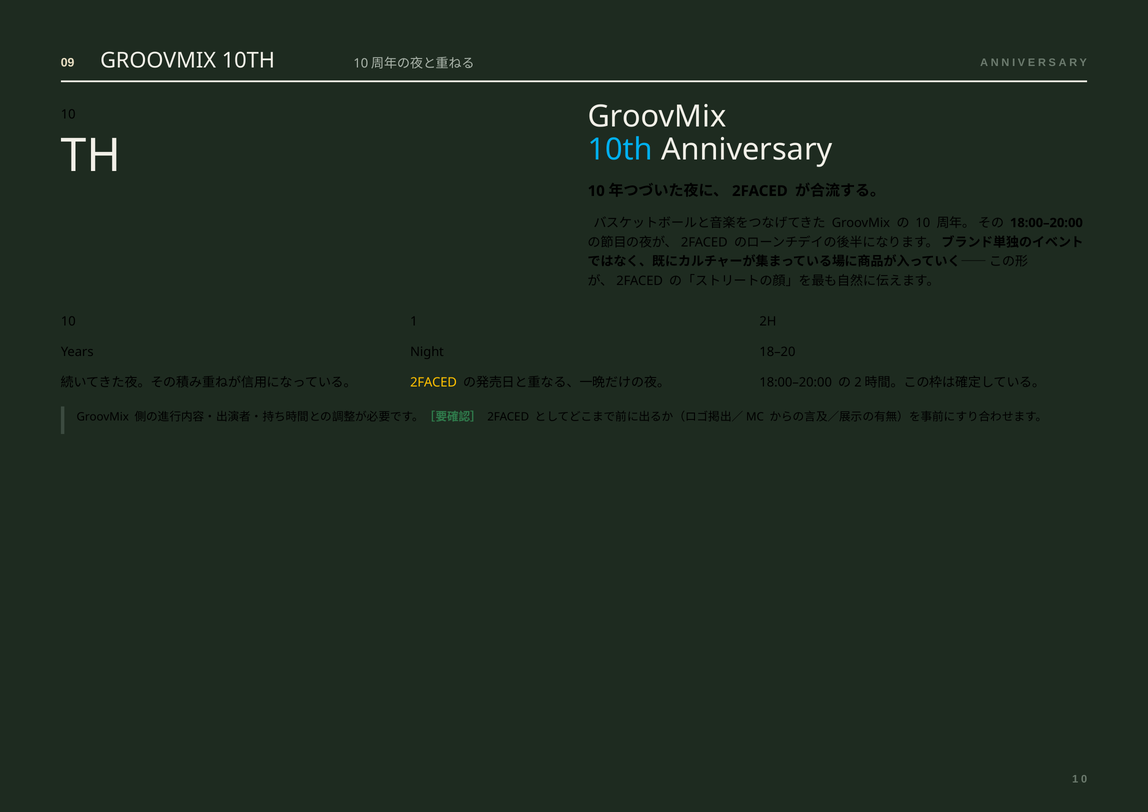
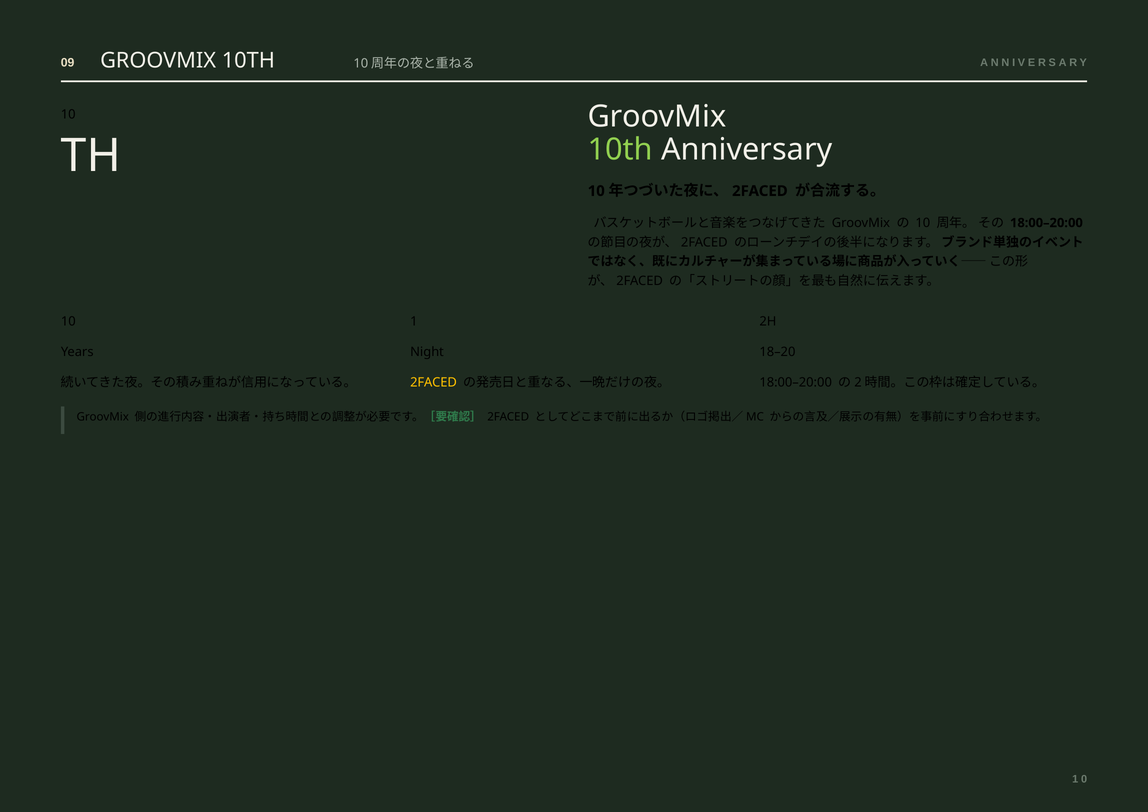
10th colour: light blue -> light green (620, 150)
